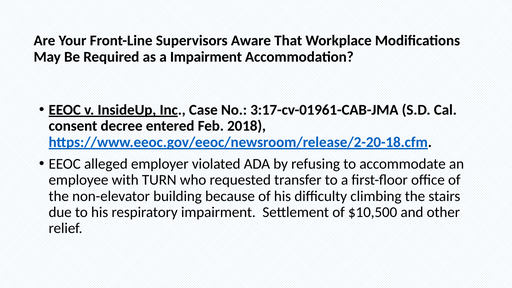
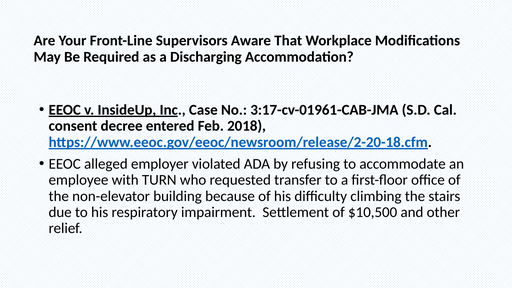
a Impairment: Impairment -> Discharging (206, 57)
